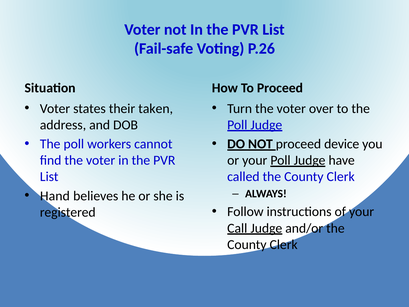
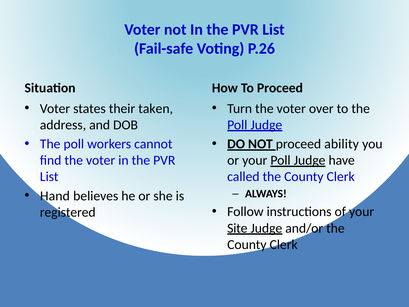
device: device -> ability (342, 144)
Call: Call -> Site (237, 228)
